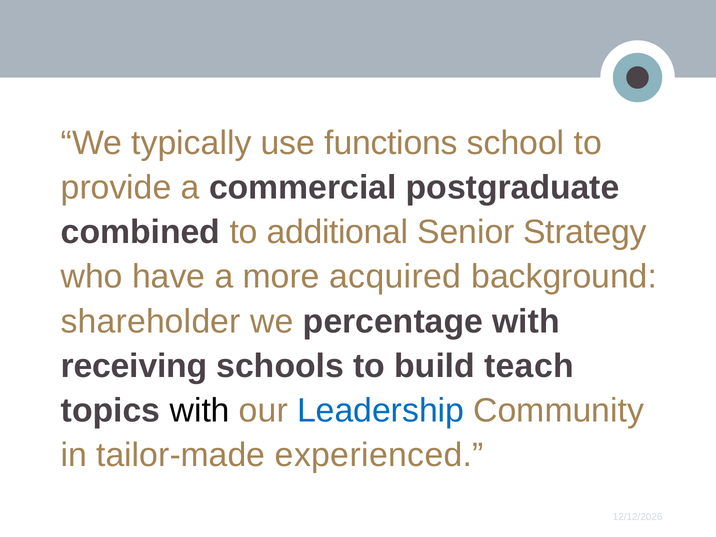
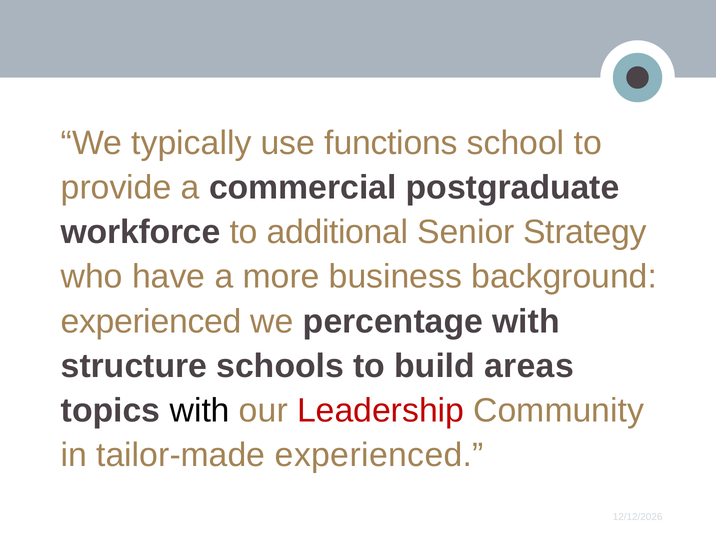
combined: combined -> workforce (141, 232)
acquired: acquired -> business (395, 277)
shareholder: shareholder -> experienced (151, 321)
receiving: receiving -> structure (134, 366)
teach: teach -> areas (529, 366)
Leadership colour: blue -> red (381, 411)
